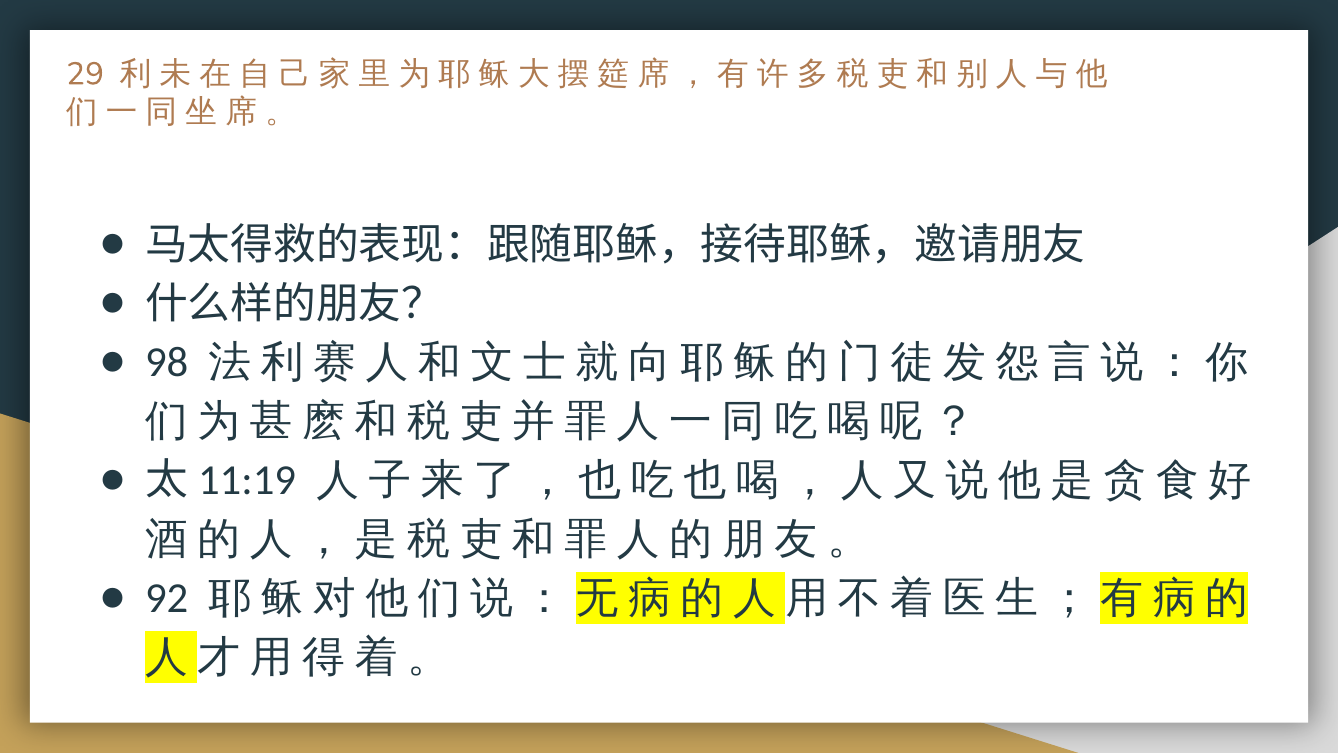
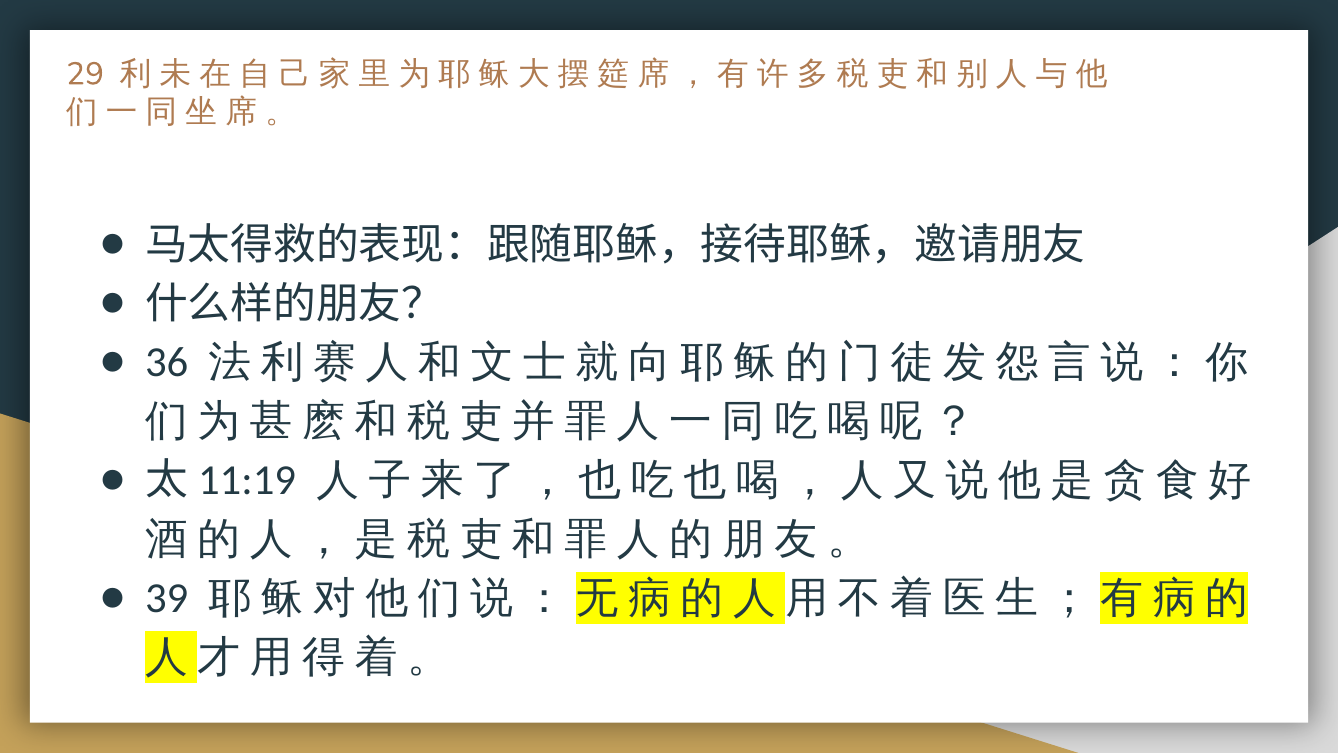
98: 98 -> 36 (167, 363)
92: 92 -> 39 (167, 598)
